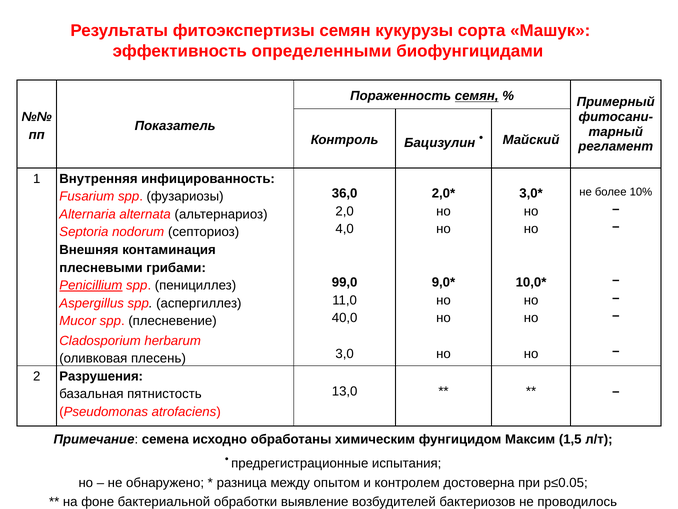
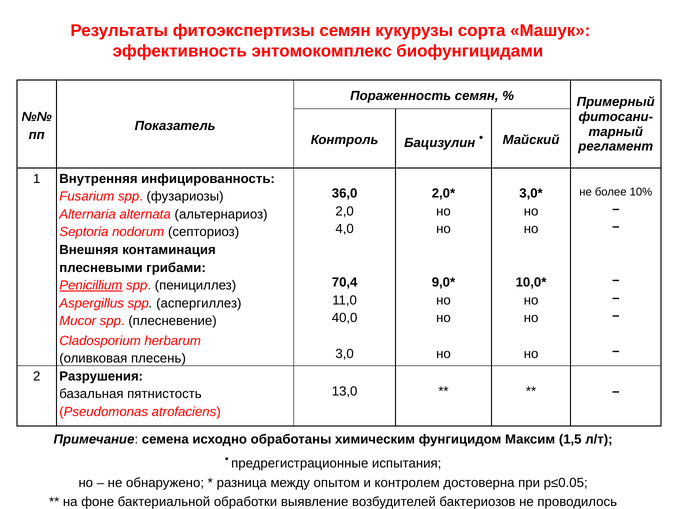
определенными: определенными -> энтомокомплекс (322, 51)
семян underline: present -> none (477, 96)
99,0: 99,0 -> 70,4 (345, 282)
